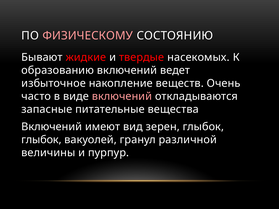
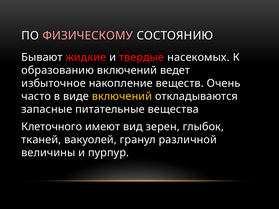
включений colour: pink -> yellow (122, 96)
Включений: Включений -> Клеточного (52, 127)
глыбок: глыбок -> тканей (41, 140)
